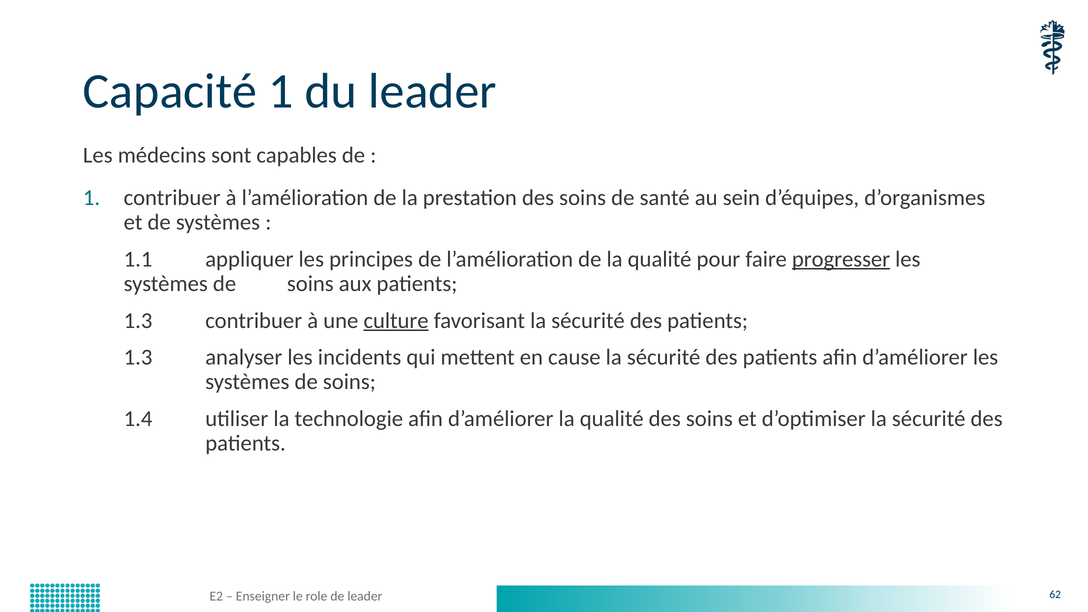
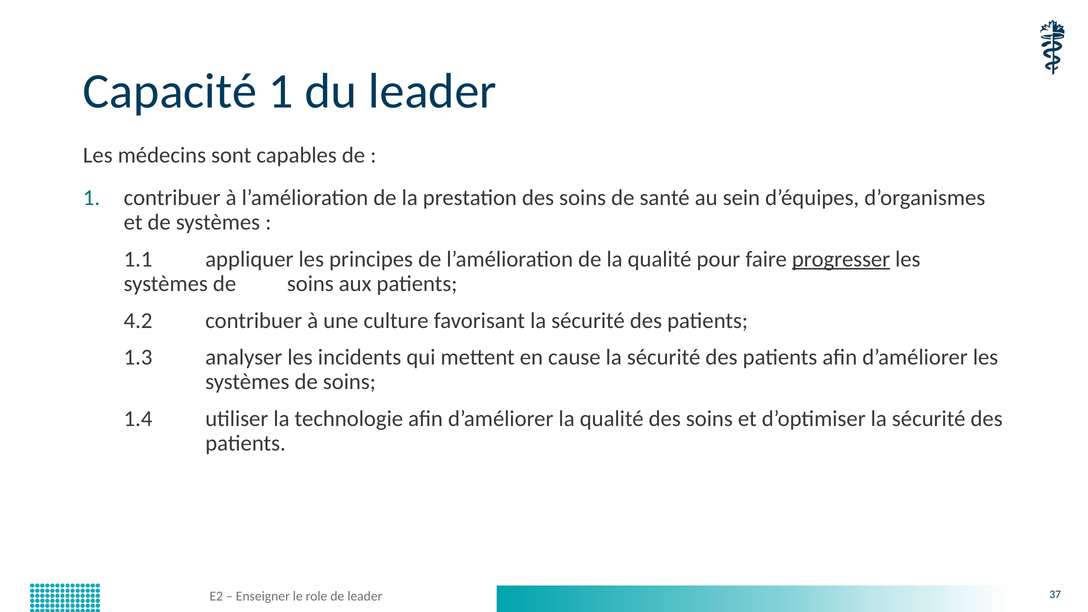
1.3: 1.3 -> 4.2 (138, 321)
culture underline: present -> none (396, 321)
62: 62 -> 37 (1055, 595)
